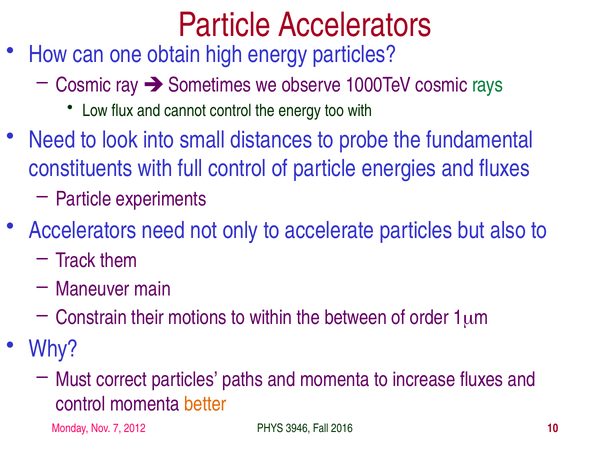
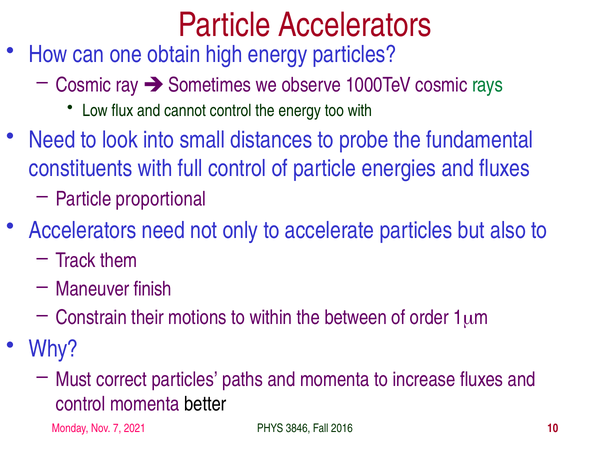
experiments: experiments -> proportional (161, 199)
main: main -> finish (153, 289)
better colour: orange -> black (205, 403)
2012: 2012 -> 2021 (135, 428)
3946: 3946 -> 3846 (298, 428)
